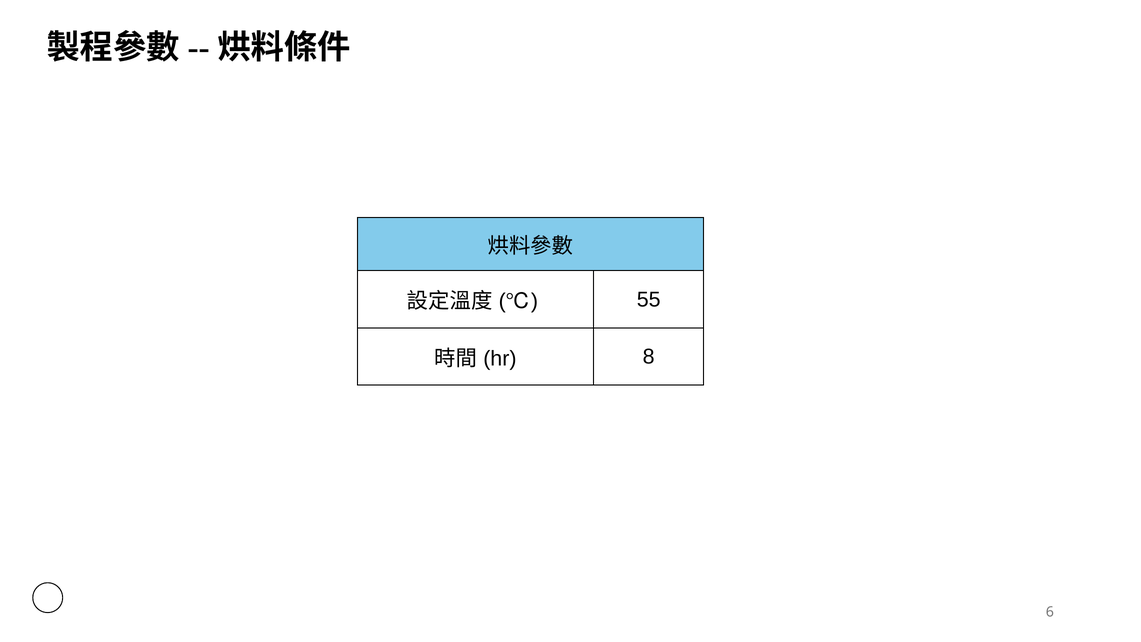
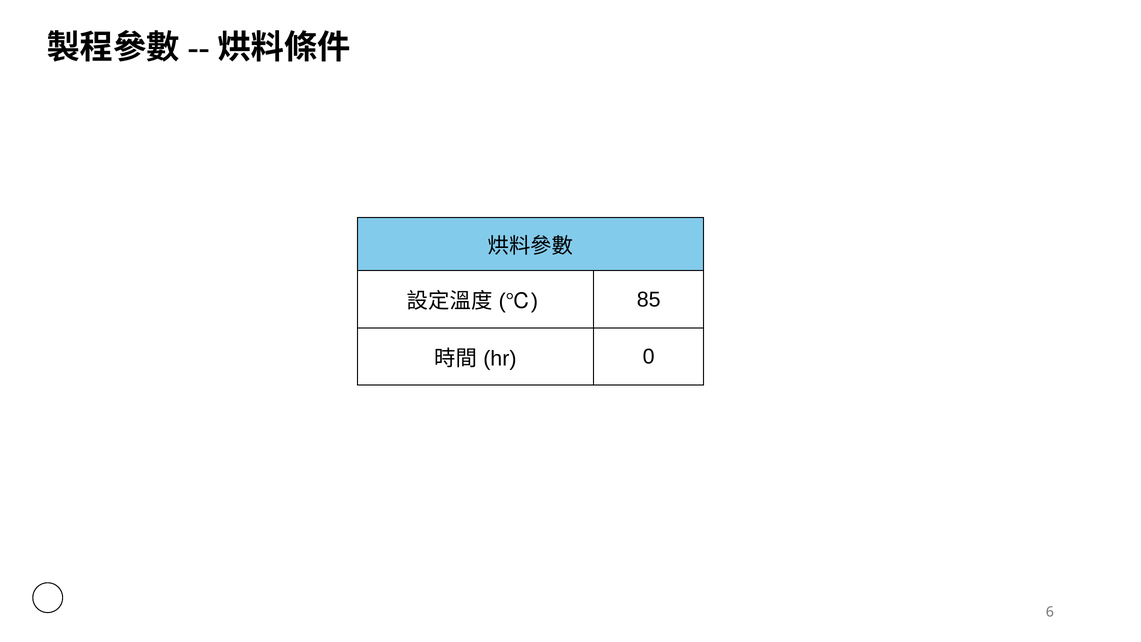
55: 55 -> 85 (649, 299)
8: 8 -> 0 (649, 357)
